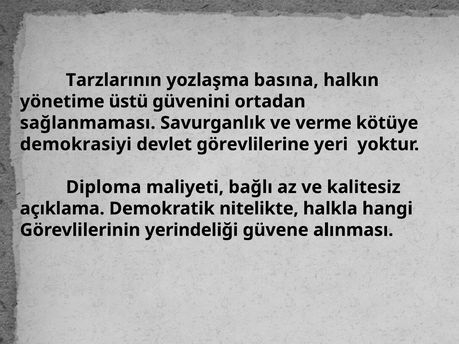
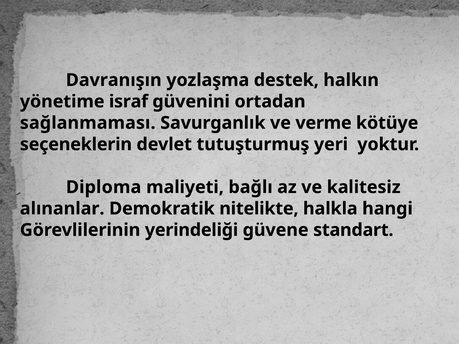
Tarzlarının: Tarzlarının -> Davranışın (114, 80)
basına: basına -> destek (286, 80)
üstü: üstü -> israf (129, 102)
demokrasiyi: demokrasiyi -> seçeneklerin (76, 144)
görevlilerine: görevlilerine -> tutuşturmuş (253, 144)
açıklama: açıklama -> alınanlar (62, 209)
alınması: alınması -> standart (353, 230)
